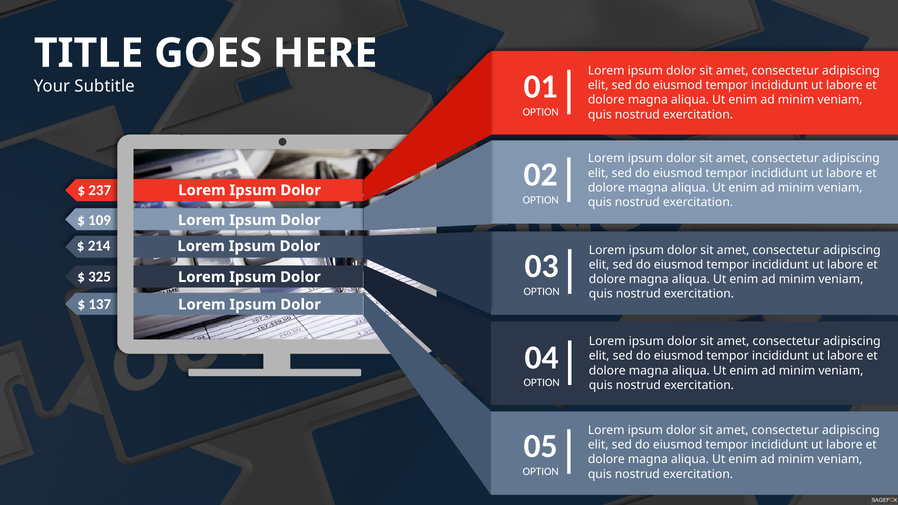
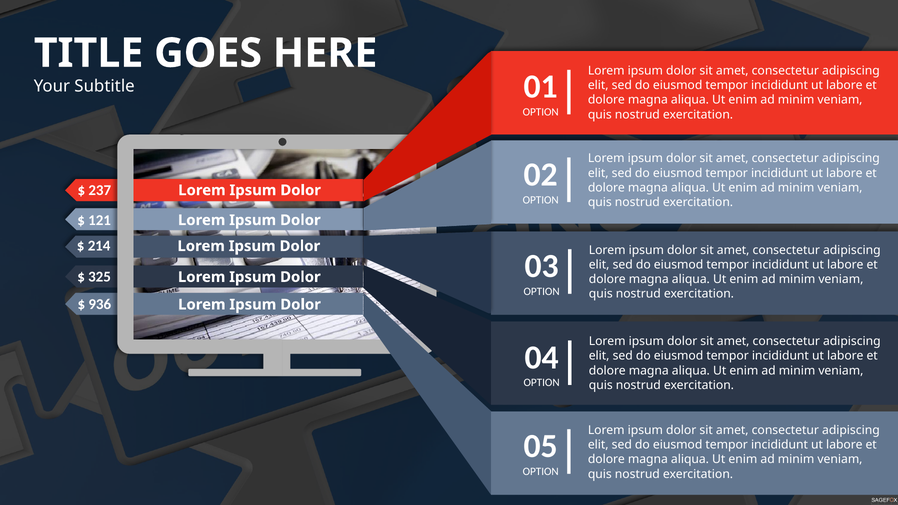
109: 109 -> 121 (100, 220)
137: 137 -> 936 (100, 305)
